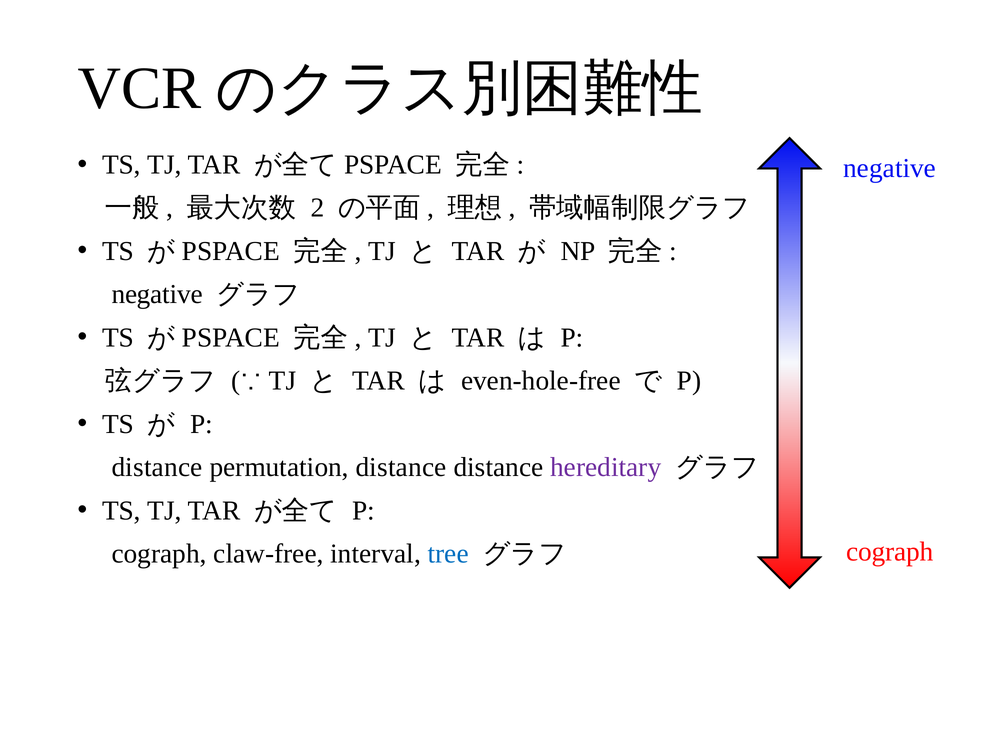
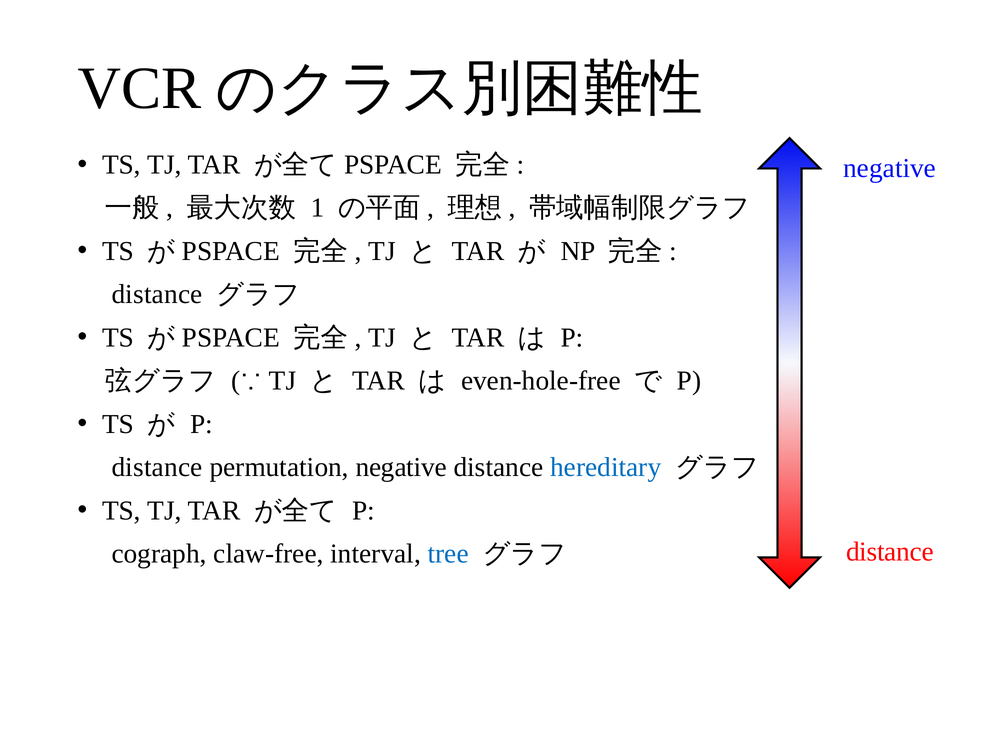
2: 2 -> 1 (318, 208)
negative: negative -> distance (157, 295)
permutation distance: distance -> negative (401, 468)
hereditary colour: purple -> blue (606, 468)
cograph: cograph -> distance (890, 552)
